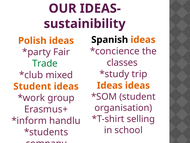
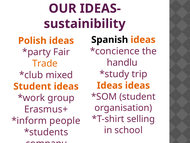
classes: classes -> handlu (122, 62)
Trade colour: green -> orange (45, 63)
handlu: handlu -> people (65, 120)
